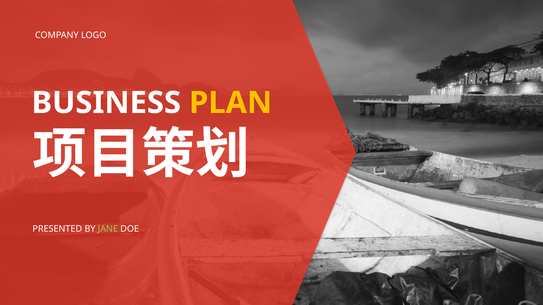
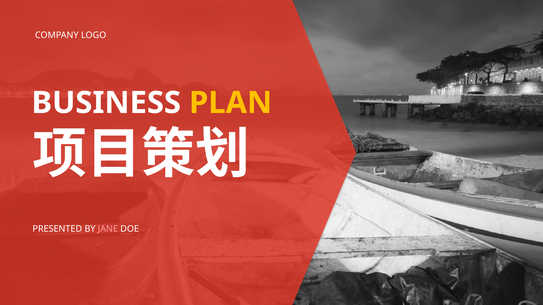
JANE colour: light green -> pink (108, 229)
